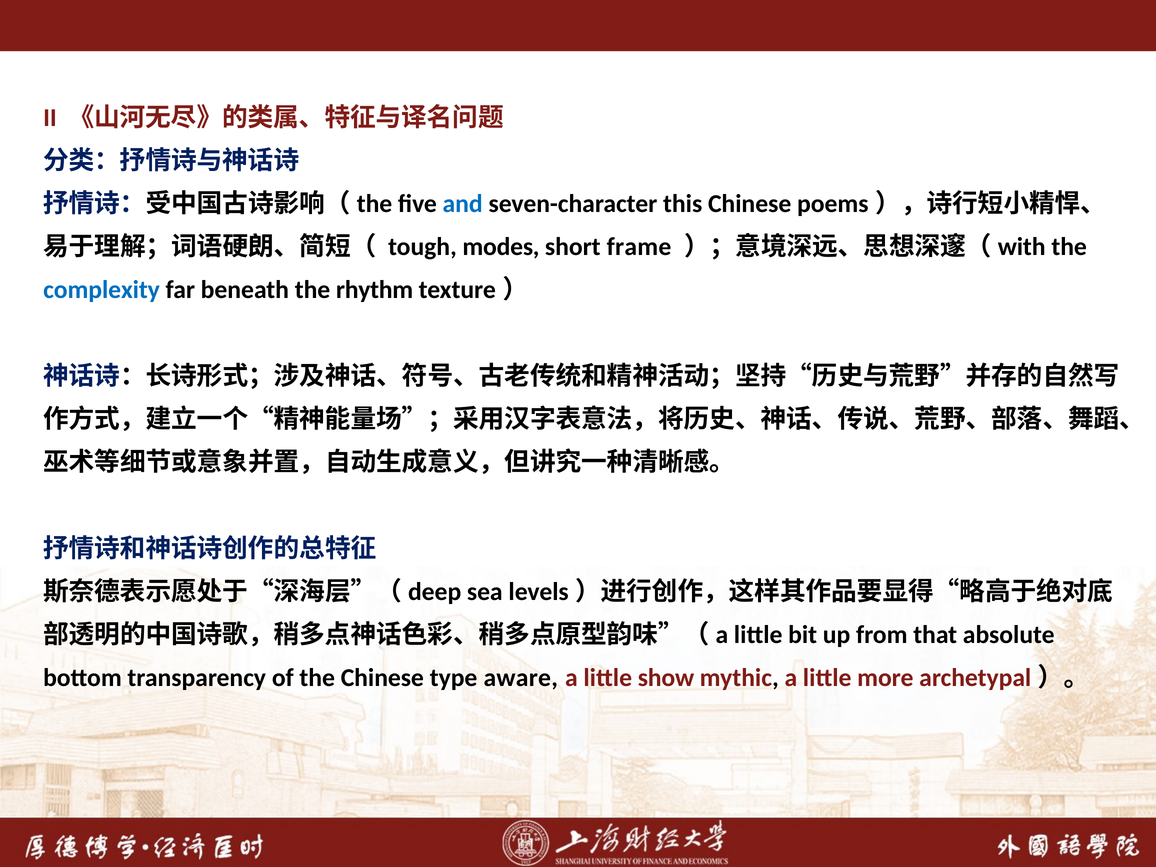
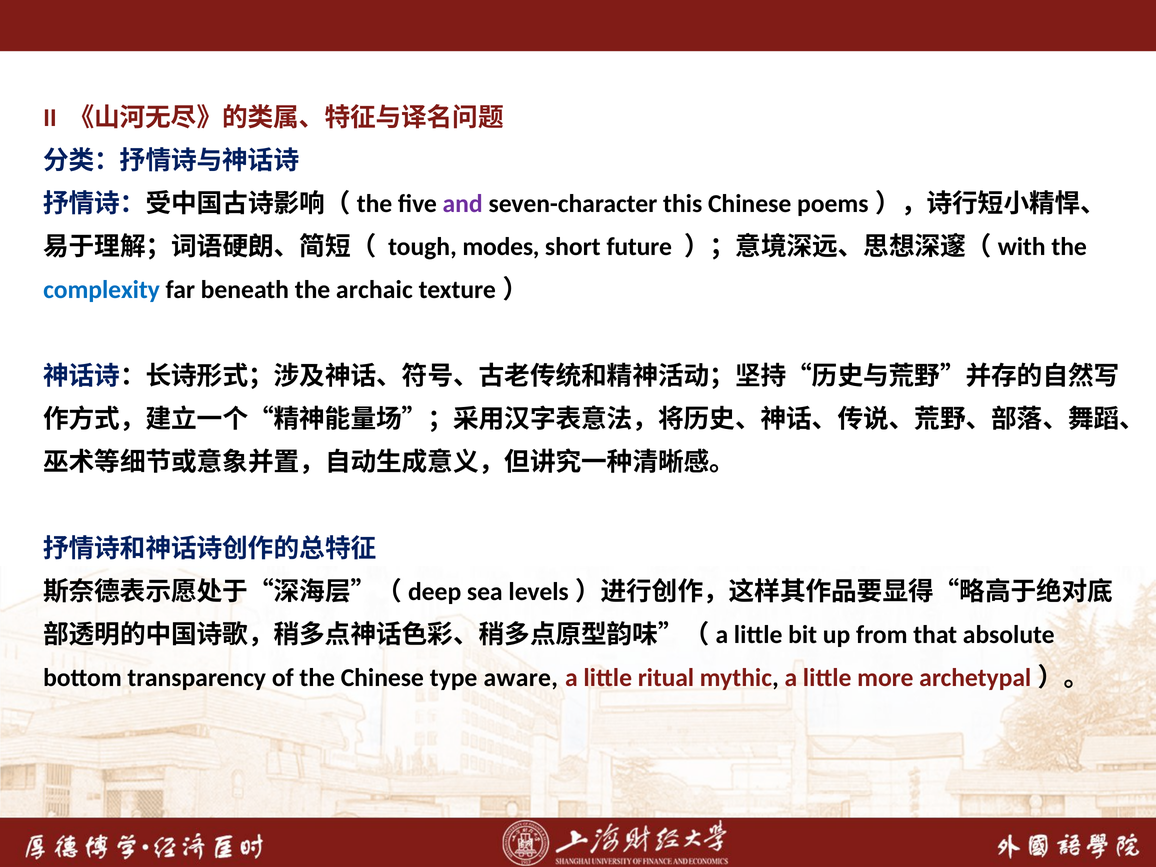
and colour: blue -> purple (463, 204)
frame: frame -> future (639, 247)
rhythm: rhythm -> archaic (374, 290)
show: show -> ritual (666, 678)
